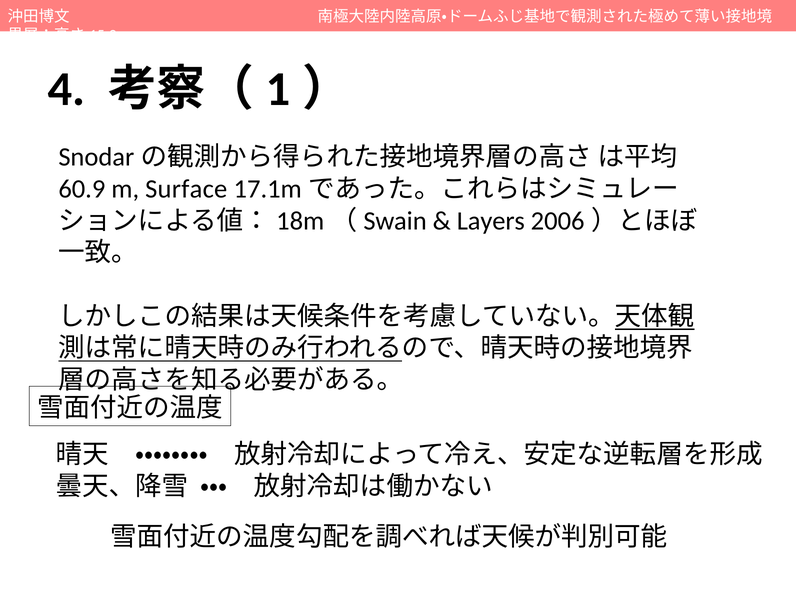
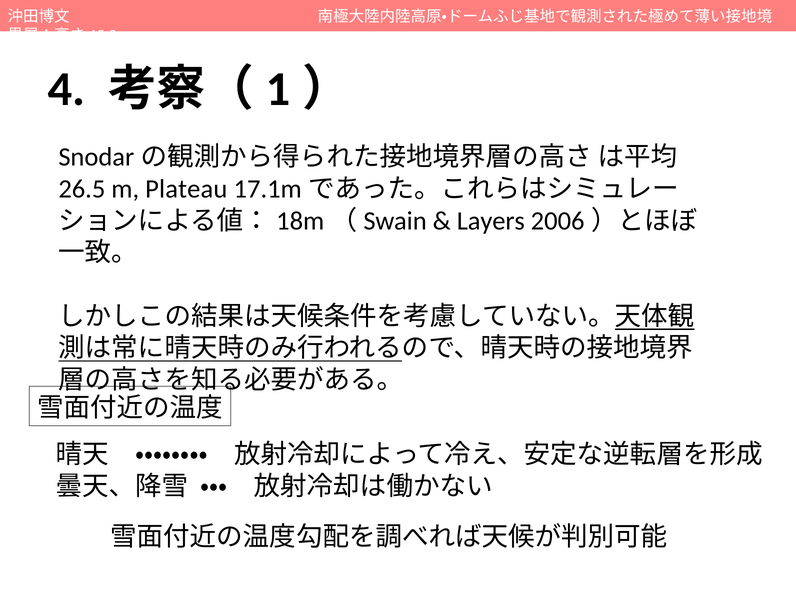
60.9: 60.9 -> 26.5 (82, 189)
Surface: Surface -> Plateau (186, 189)
